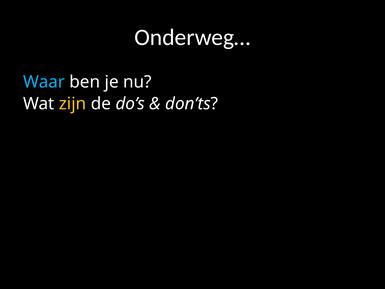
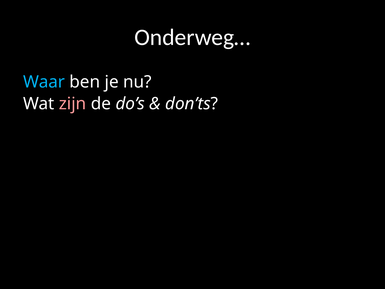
zijn colour: yellow -> pink (73, 104)
